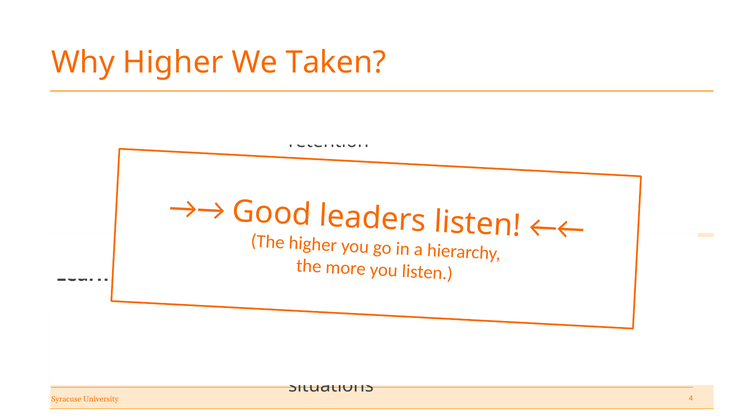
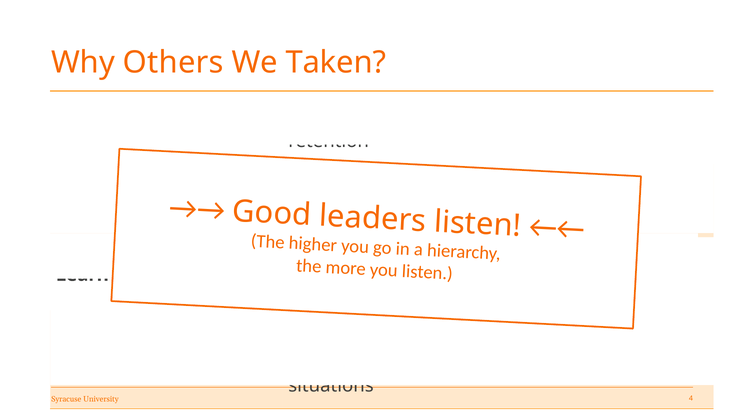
Why Higher: Higher -> Others (173, 63)
